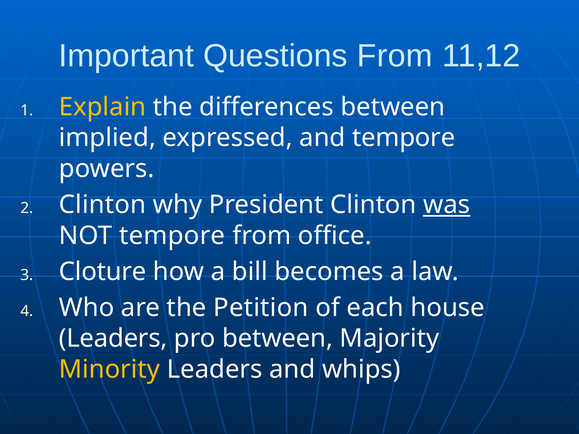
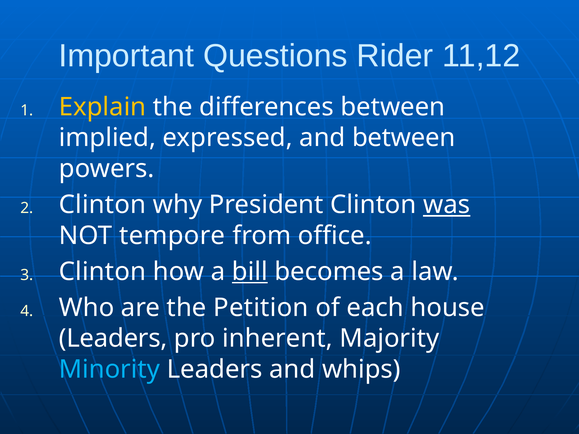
Questions From: From -> Rider (395, 56)
and tempore: tempore -> between (404, 138)
Cloture: Cloture -> Clinton (102, 272)
bill underline: none -> present (250, 272)
pro between: between -> inherent (277, 339)
Minority colour: yellow -> light blue (109, 370)
